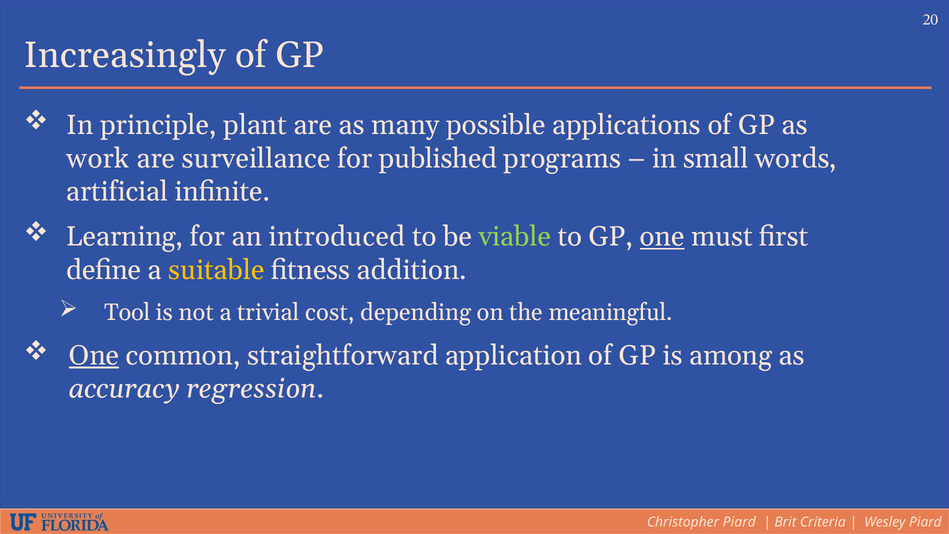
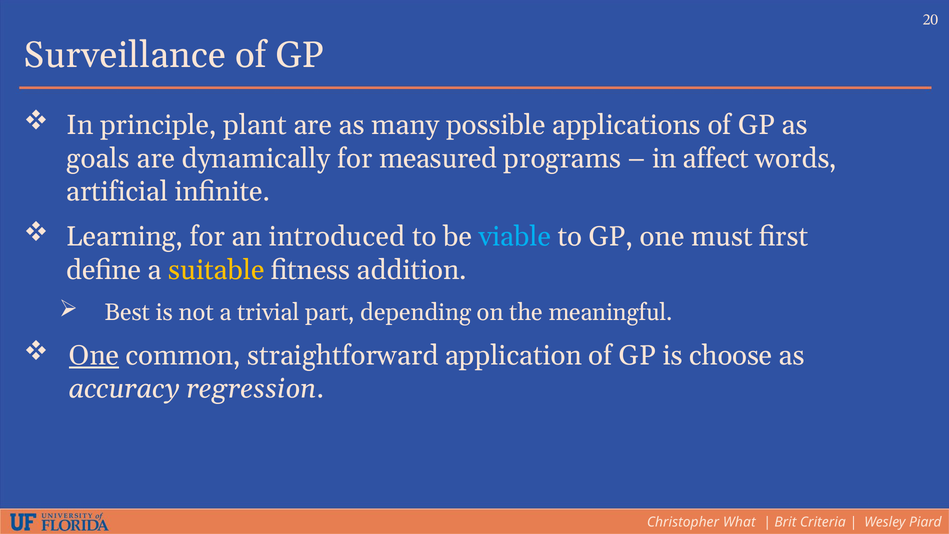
Increasingly: Increasingly -> Surveillance (125, 55)
work: work -> goals (98, 158)
surveillance: surveillance -> dynamically (256, 158)
published: published -> measured (438, 158)
small: small -> affect (716, 158)
viable colour: light green -> light blue (515, 237)
one underline: present -> none (662, 237)
Tool: Tool -> Best (127, 312)
cost: cost -> part (330, 312)
among: among -> choose (731, 355)
Christopher Piard: Piard -> What (739, 522)
